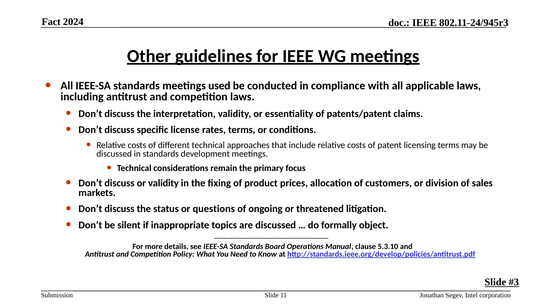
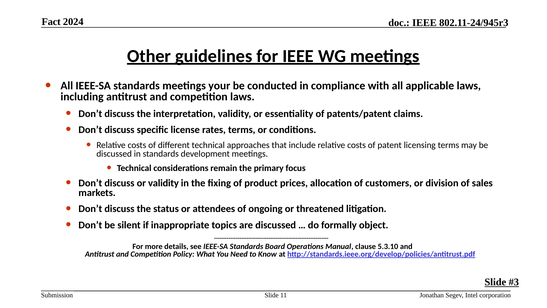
used: used -> your (219, 86)
questions: questions -> attendees (214, 209)
